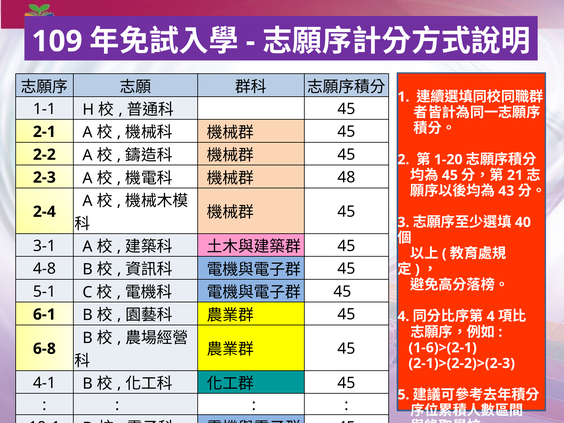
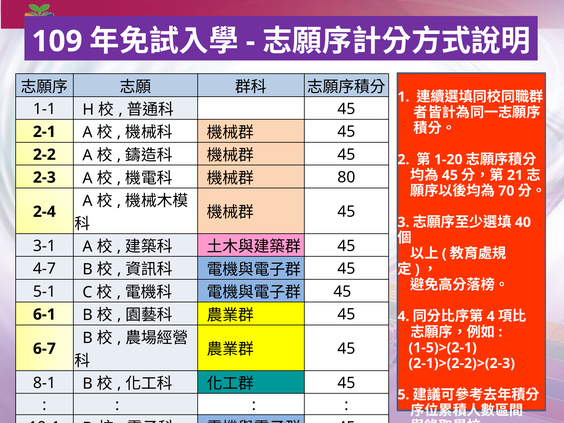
48: 48 -> 80 (346, 177)
43: 43 -> 70 (506, 191)
4-8: 4-8 -> 4-7 (44, 269)
1-6)>(2-1: 1-6)>(2-1 -> 1-5)>(2-1 (443, 348)
6-8: 6-8 -> 6-7 (44, 349)
4-1: 4-1 -> 8-1 (44, 383)
